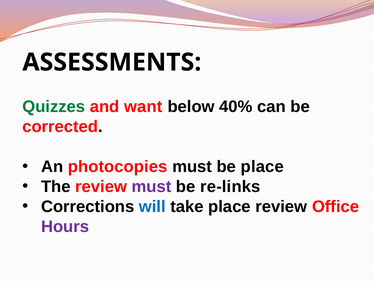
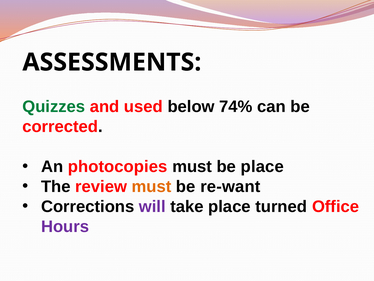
want: want -> used (143, 106)
40%: 40% -> 74% (236, 106)
must colour: purple -> orange (152, 186)
re-links: re-links -> re-want (230, 186)
will colour: blue -> purple (152, 206)
place review: review -> turned (281, 206)
